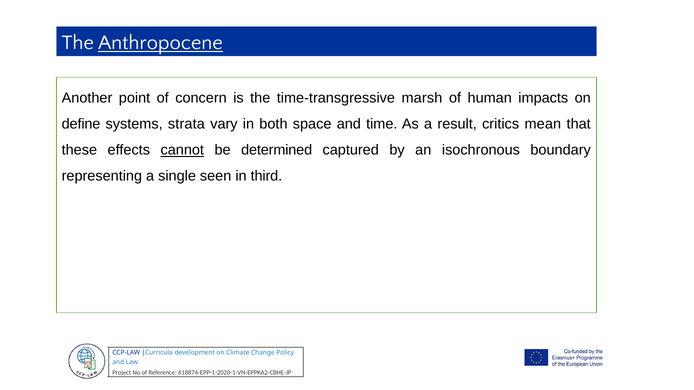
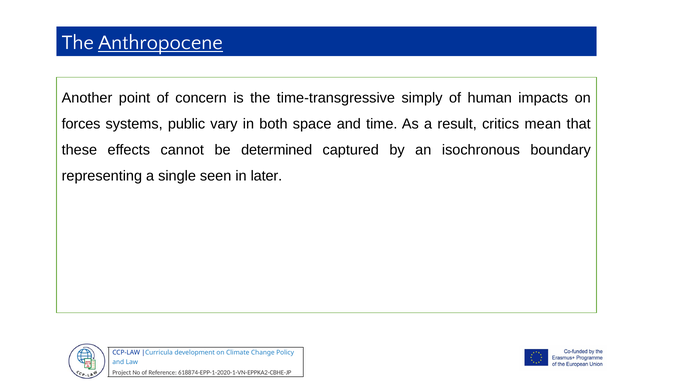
marsh: marsh -> simply (422, 98)
define: define -> forces (81, 124)
strata: strata -> public (187, 124)
cannot underline: present -> none (182, 150)
third: third -> later (266, 176)
